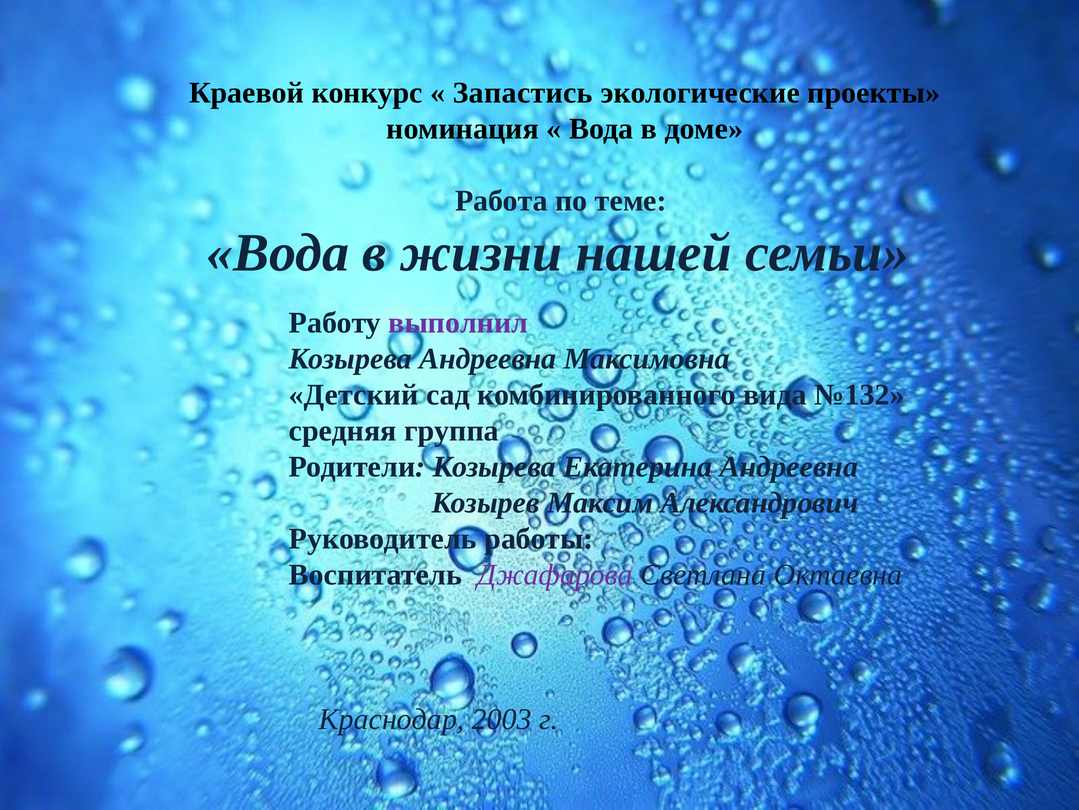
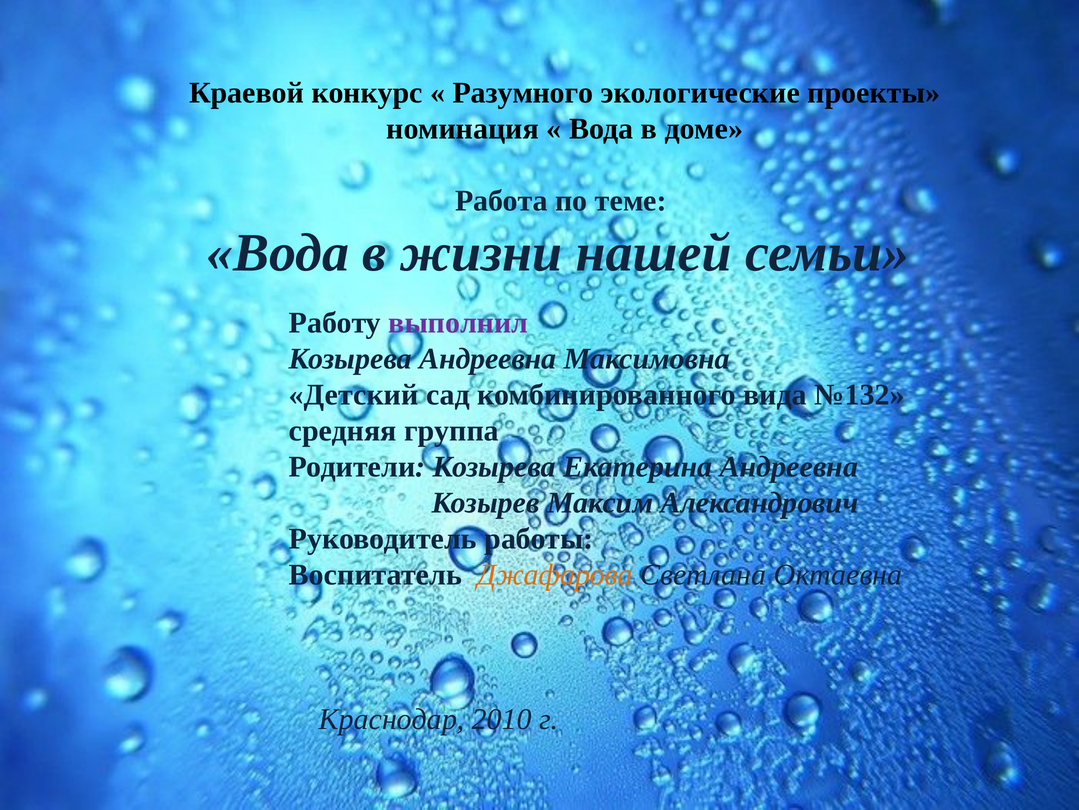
Запастись: Запастись -> Разумного (523, 93)
Джафарова colour: purple -> orange (555, 575)
2003: 2003 -> 2010 (502, 718)
